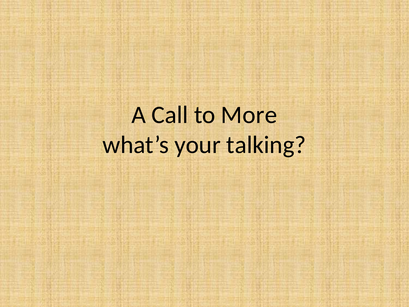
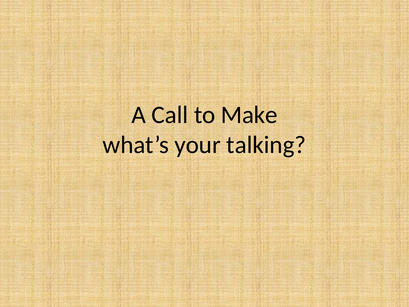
More: More -> Make (249, 115)
